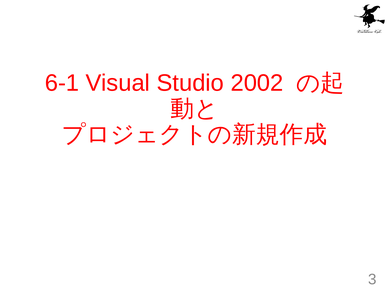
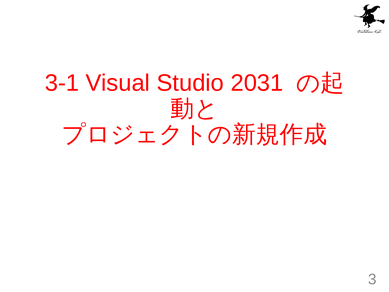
6-1: 6-1 -> 3-1 (62, 83)
2002: 2002 -> 2031 (257, 83)
